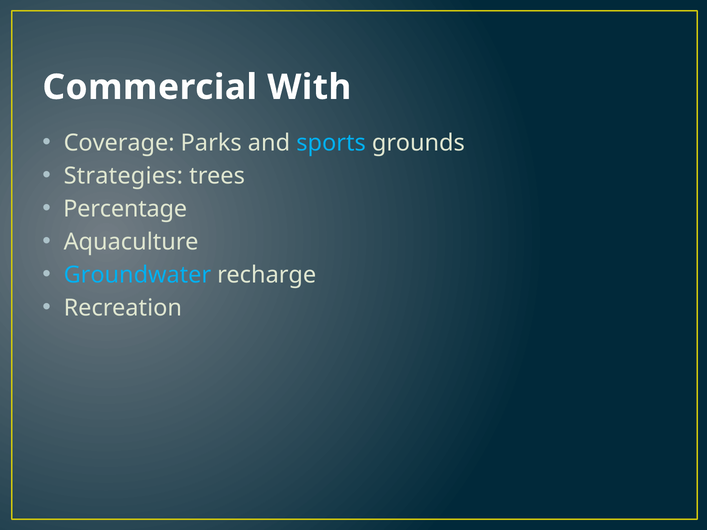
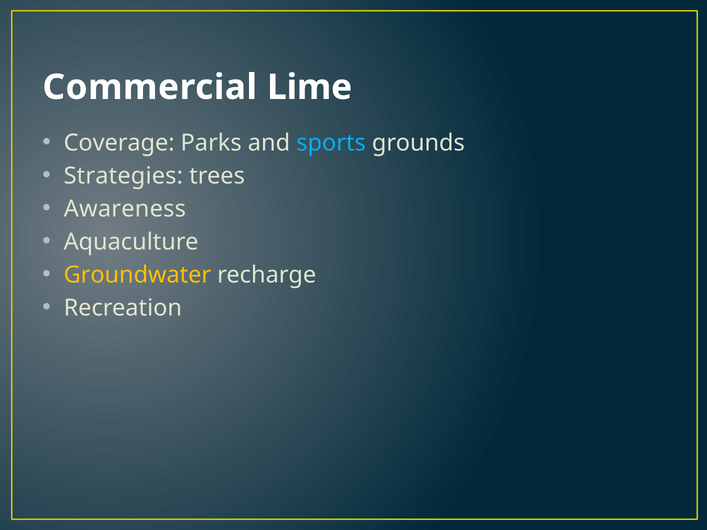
With: With -> Lime (310, 87)
Percentage: Percentage -> Awareness (125, 209)
Groundwater colour: light blue -> yellow (137, 275)
